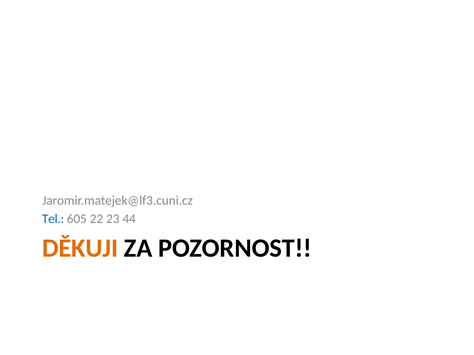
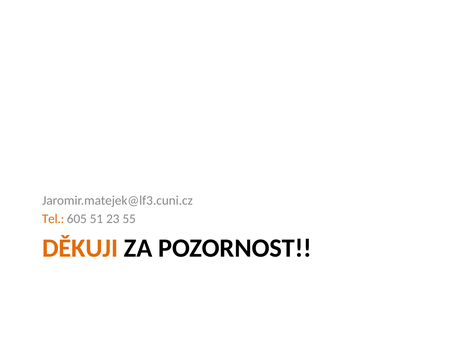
Tel colour: blue -> orange (53, 219)
22: 22 -> 51 (96, 219)
44: 44 -> 55 (129, 219)
